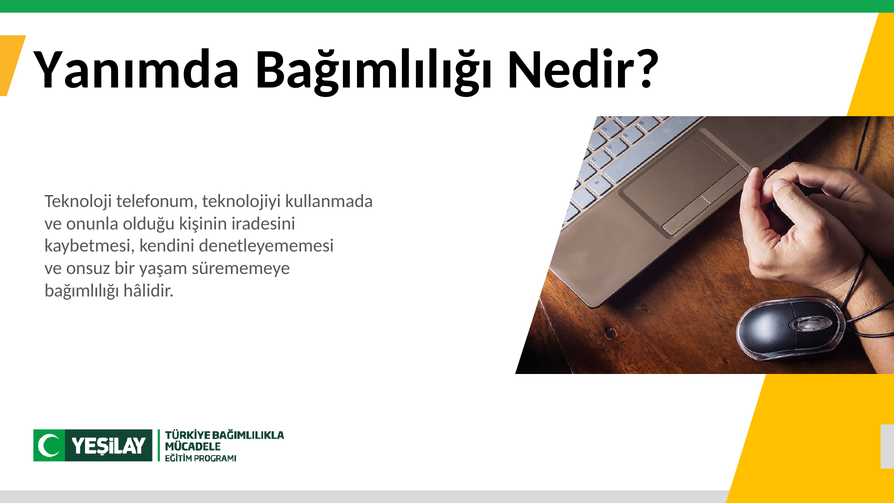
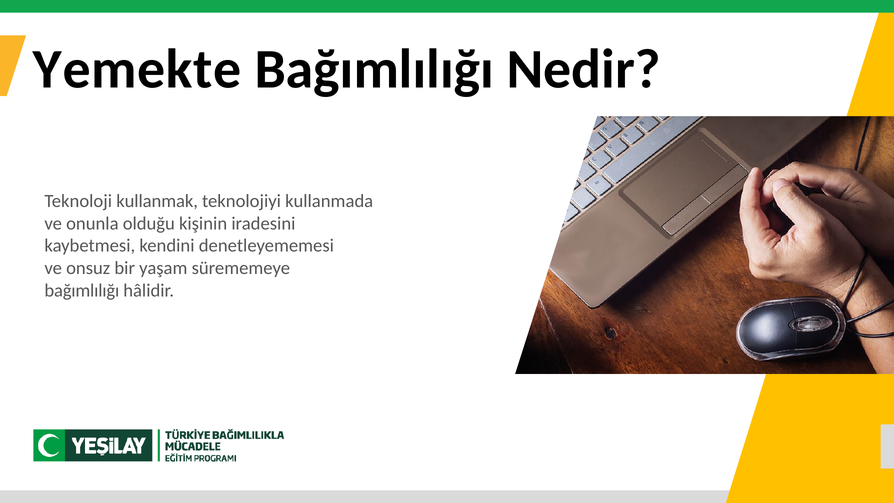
Yanımda: Yanımda -> Yemekte (137, 69)
telefonum: telefonum -> kullanmak (157, 201)
